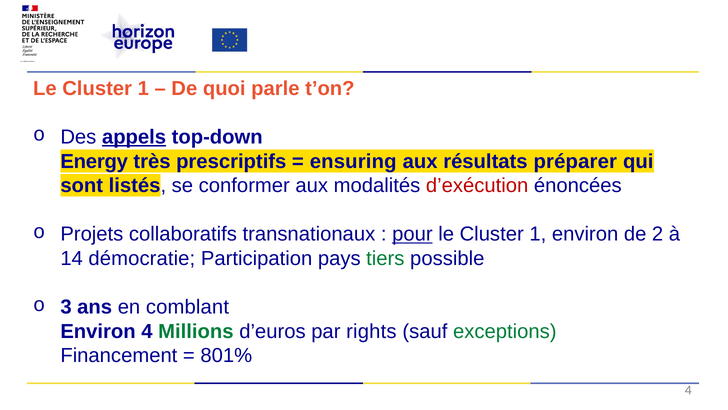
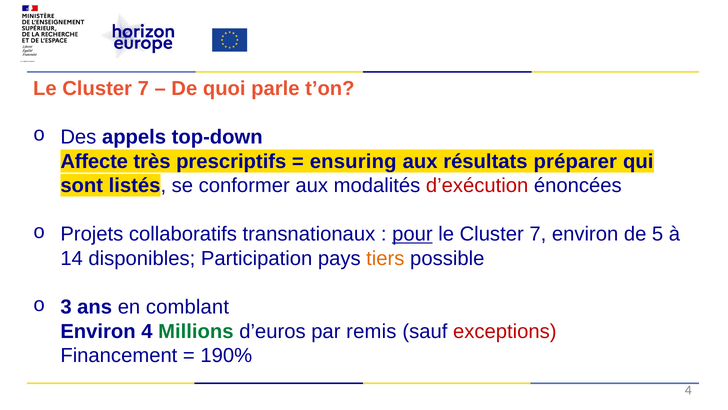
1: 1 -> 7 (143, 88)
appels underline: present -> none (134, 137)
Energy: Energy -> Affecte (94, 161)
1: 1 -> 7 (538, 234)
2: 2 -> 5 (658, 234)
démocratie: démocratie -> disponibles (142, 258)
tiers colour: green -> orange (385, 258)
rights: rights -> remis (371, 331)
exceptions colour: green -> red (505, 331)
801%: 801% -> 190% (226, 355)
